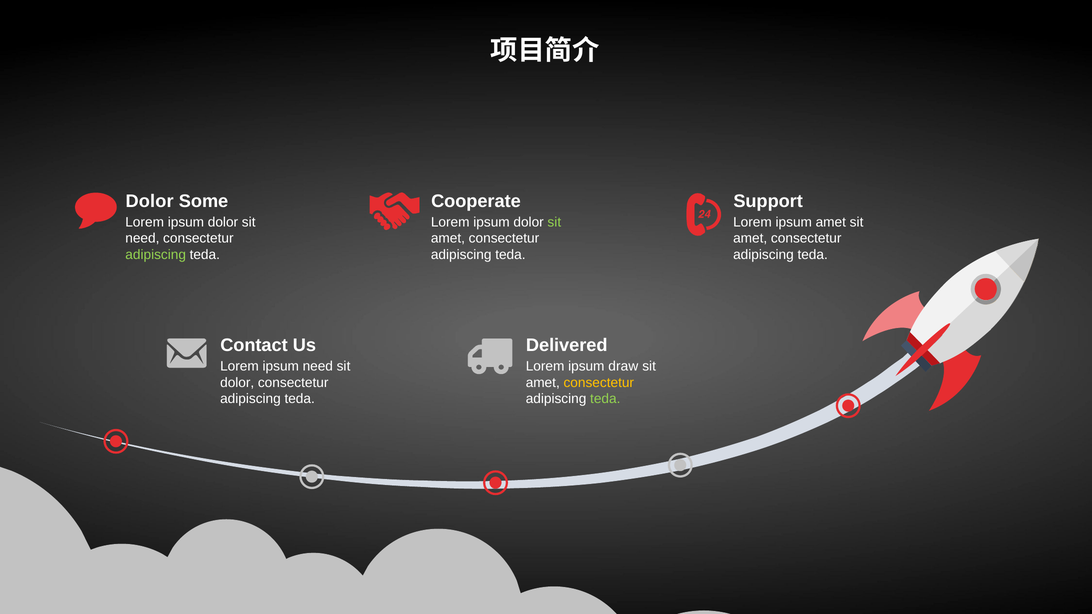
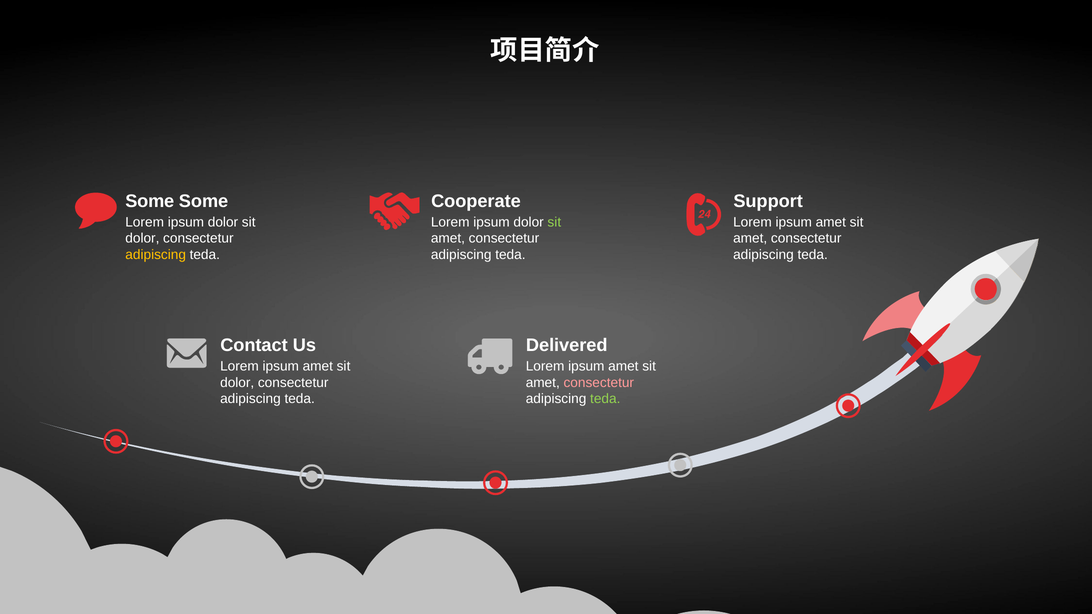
Dolor: Dolor -> Some (150, 201)
need: need -> dolor (142, 239)
adipiscing colour: light green -> yellow (156, 255)
need: need -> amet (318, 366)
draw: draw -> amet (623, 366)
consectetur colour: yellow -> pink (599, 383)
